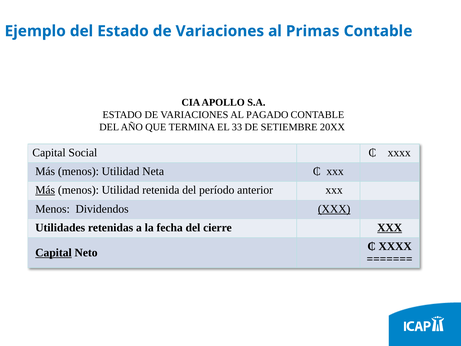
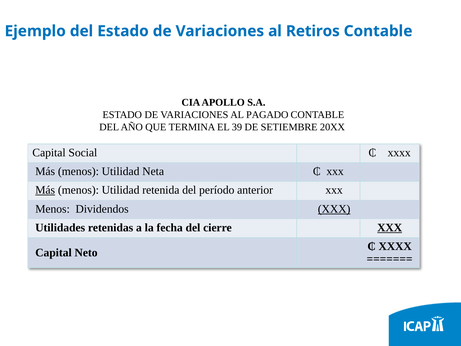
Primas: Primas -> Retiros (313, 31)
33: 33 -> 39 (237, 127)
Capital underline: present -> none (53, 253)
